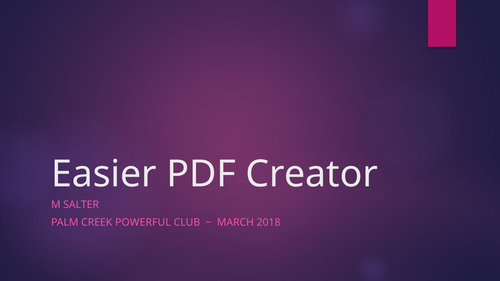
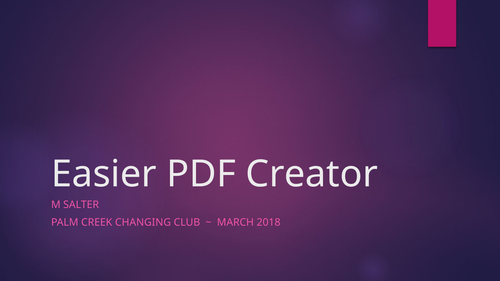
POWERFUL: POWERFUL -> CHANGING (143, 223)
